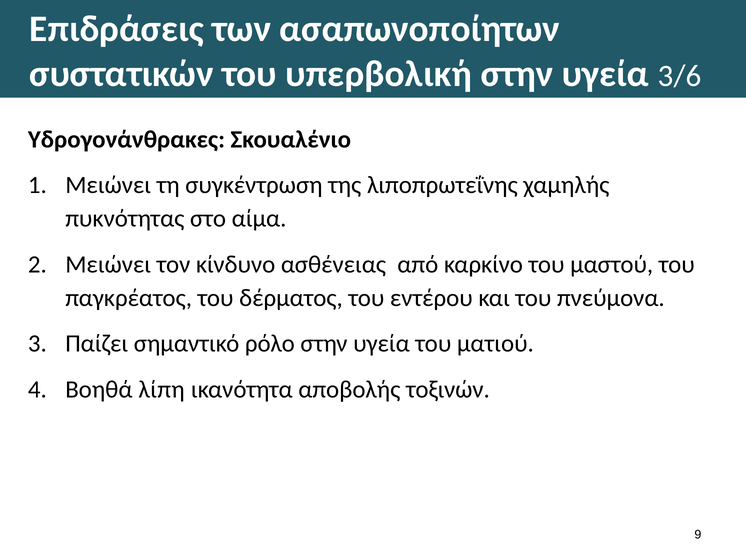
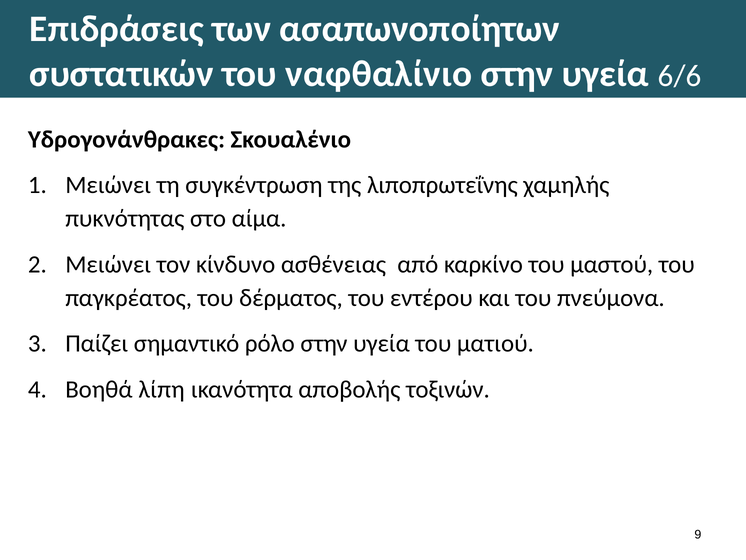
υπερβολική: υπερβολική -> ναφθαλίνιο (379, 74)
3/6: 3/6 -> 6/6 (680, 76)
